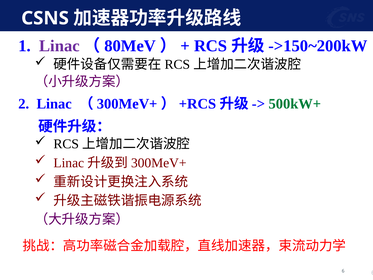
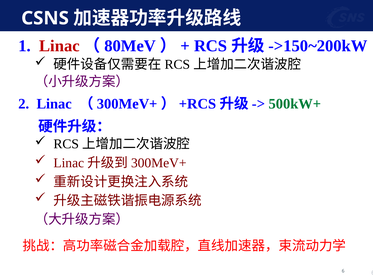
Linac colour: purple -> red (59, 46)
